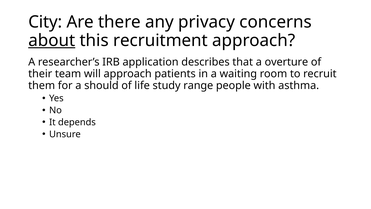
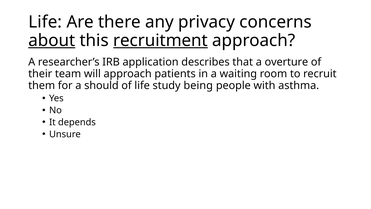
City: City -> Life (45, 22)
recruitment underline: none -> present (160, 40)
range: range -> being (198, 85)
